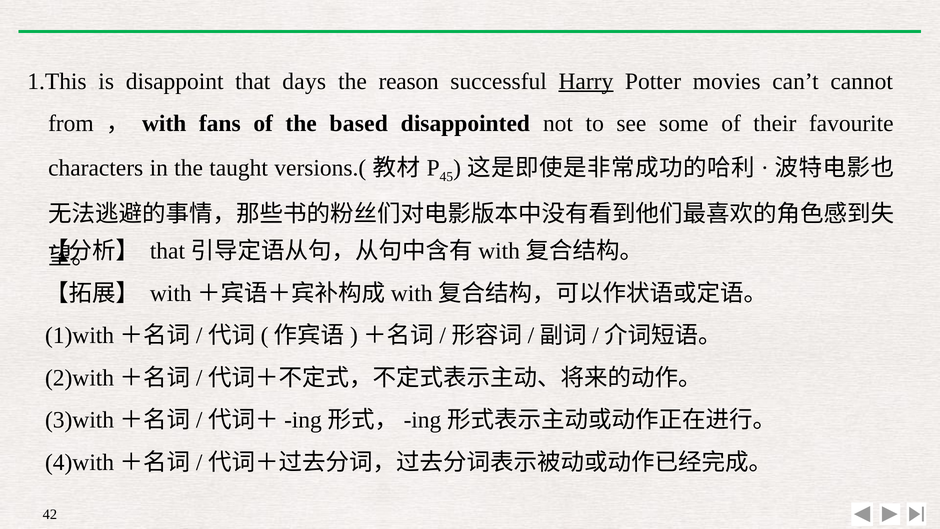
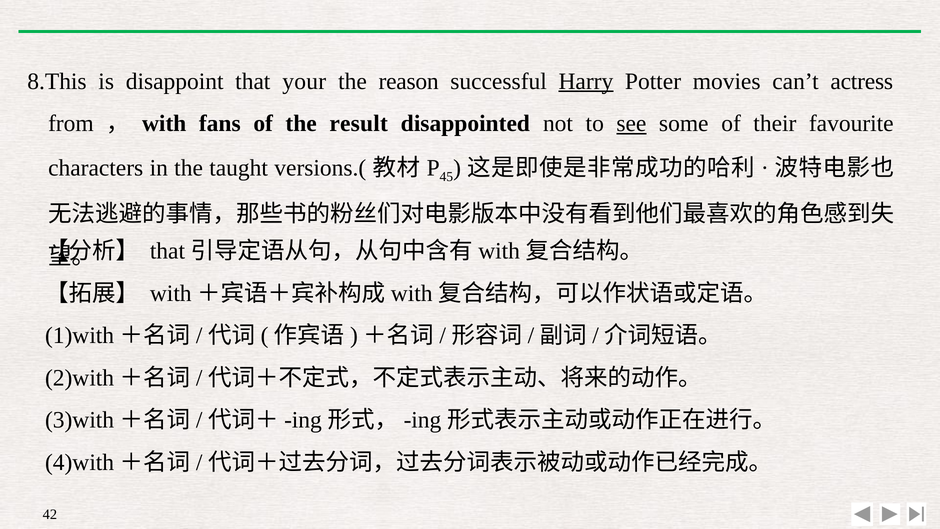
1.This: 1.This -> 8.This (57, 81)
days: days -> your (304, 81)
cannot: cannot -> actress (862, 81)
based: based -> result (359, 124)
see underline: none -> present (631, 124)
